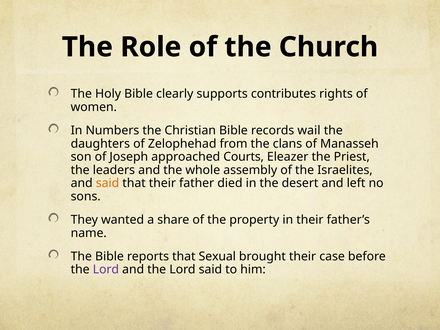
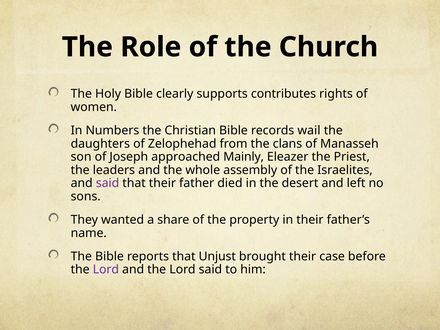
Courts: Courts -> Mainly (244, 157)
said colour: orange -> purple (108, 183)
Sexual: Sexual -> Unjust (217, 256)
